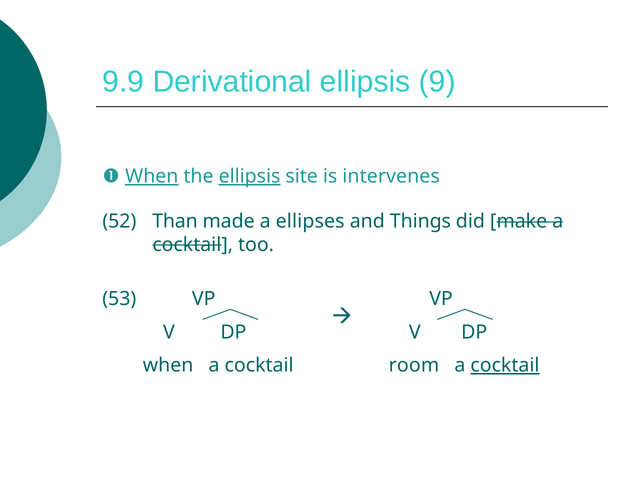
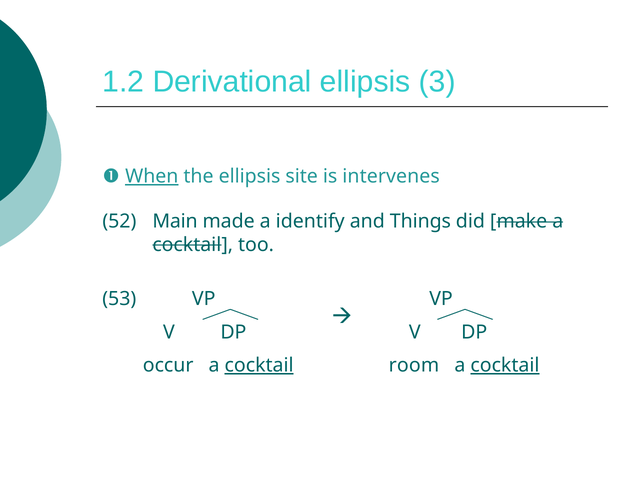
9.9: 9.9 -> 1.2 (123, 82)
9: 9 -> 3 (437, 82)
ellipsis underline: present -> none (250, 176)
Than: Than -> Main (175, 221)
ellipses: ellipses -> identify (310, 221)
when: when -> occur (168, 365)
cocktail underline: none -> present (259, 365)
